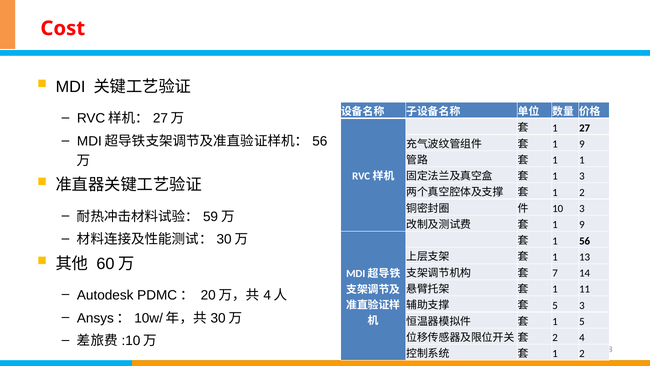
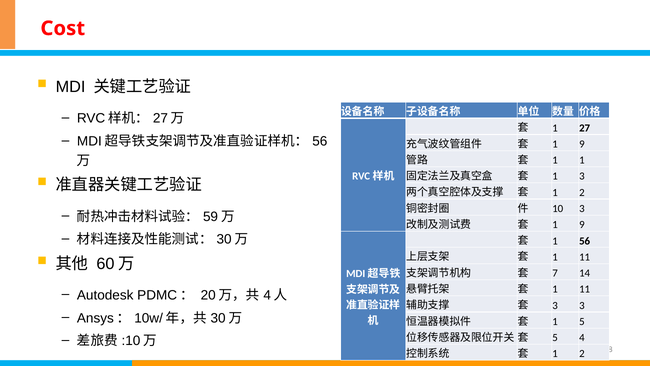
13: 13 -> 11 (585, 257)
5: 5 -> 3 (555, 305)
2: 2 -> 5 (555, 337)
